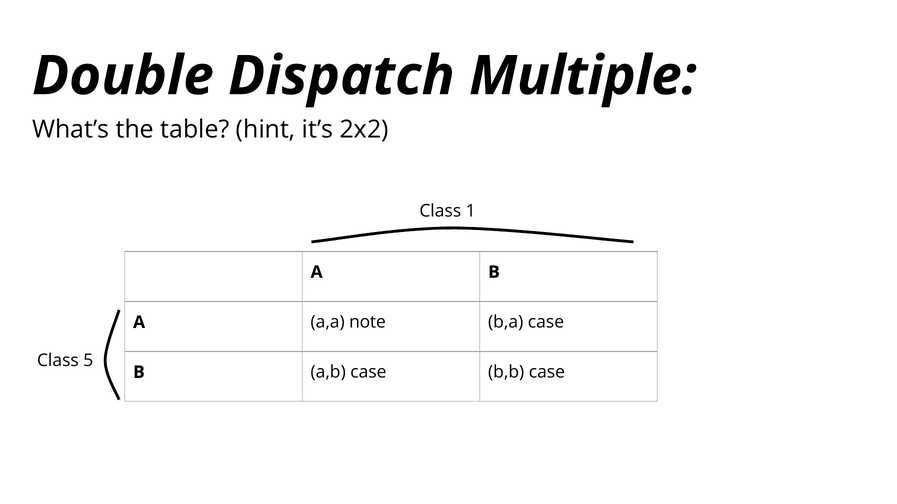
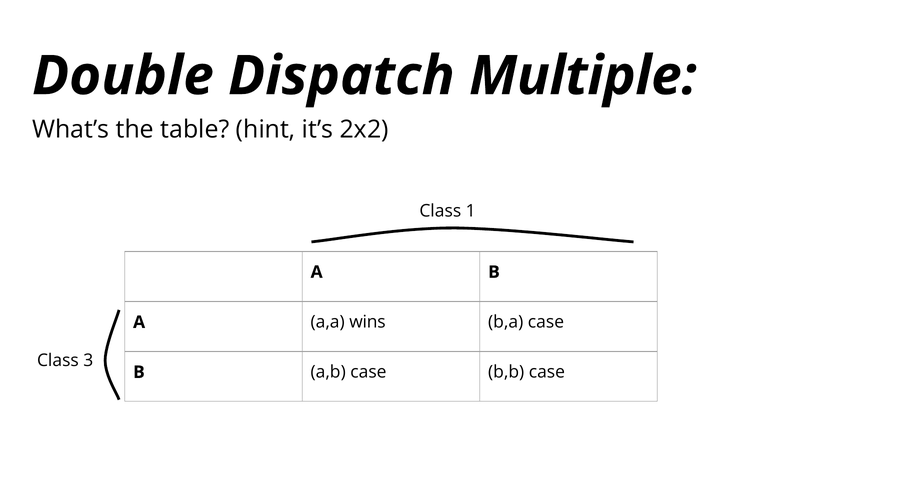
note: note -> wins (367, 323)
5: 5 -> 3 (88, 361)
